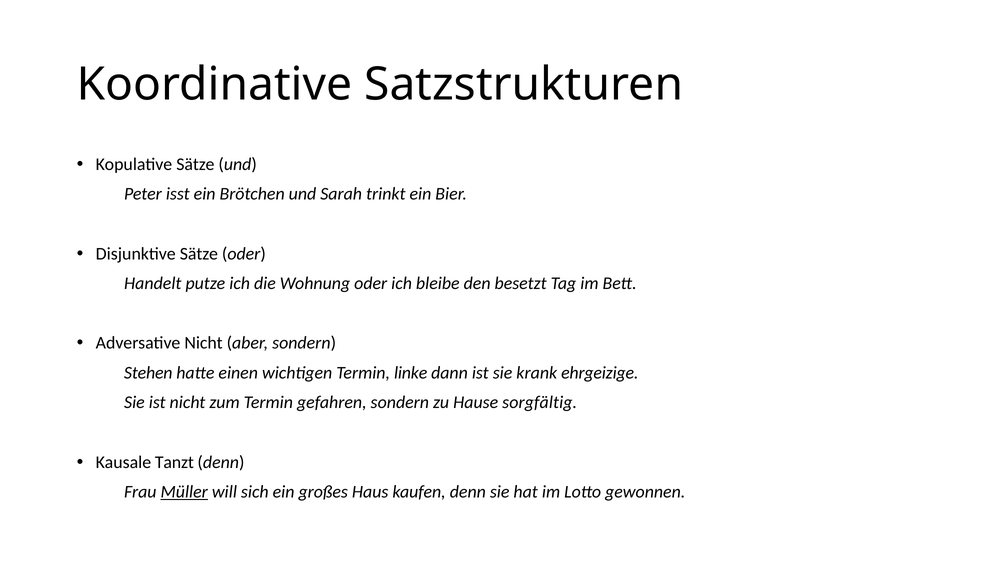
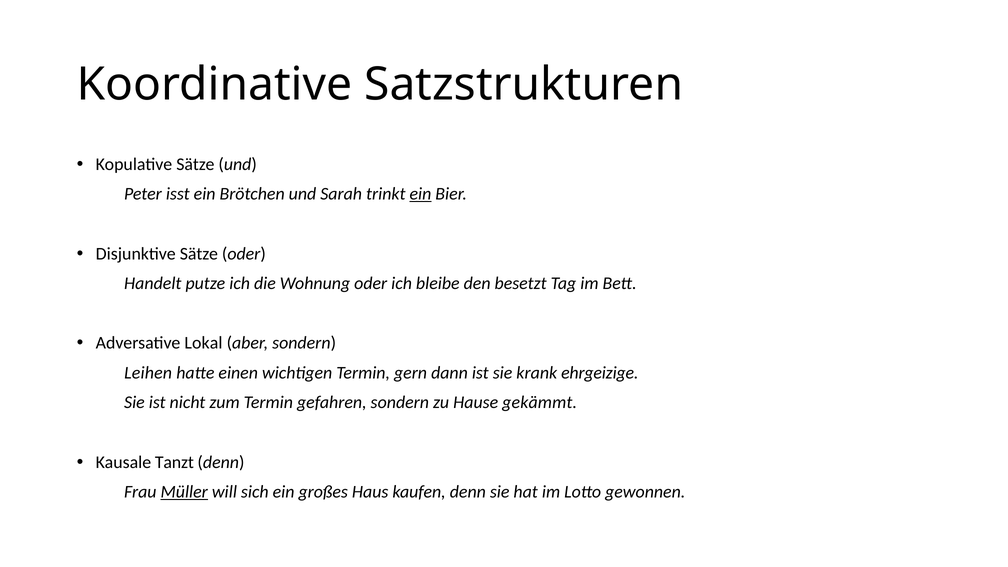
ein underline: none -> present (420, 194)
Adversative Nicht: Nicht -> Lokal (203, 343)
Stehen: Stehen -> Leihen (148, 373)
linke: linke -> gern (411, 373)
sorgfältig: sorgfältig -> gekämmt (540, 403)
